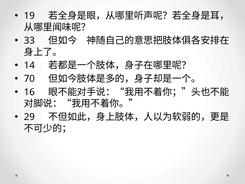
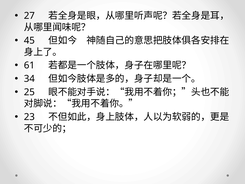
19: 19 -> 27 (29, 16)
33: 33 -> 45 (29, 41)
14: 14 -> 61 (29, 65)
70: 70 -> 34 (29, 79)
16: 16 -> 25 (29, 92)
29: 29 -> 23 (29, 117)
